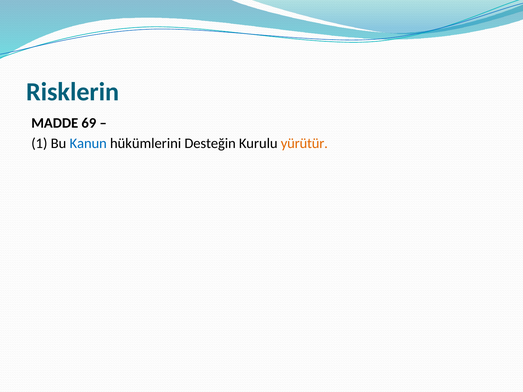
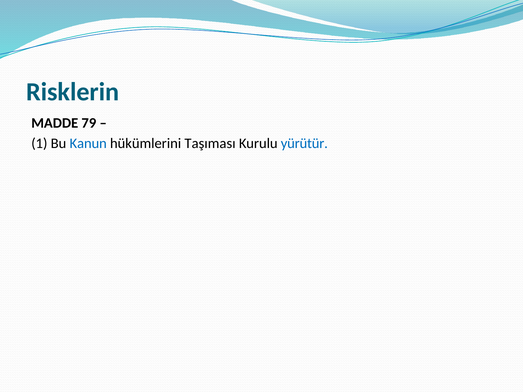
69: 69 -> 79 (89, 123)
Desteğin: Desteğin -> Taşıması (210, 143)
yürütür colour: orange -> blue (304, 143)
